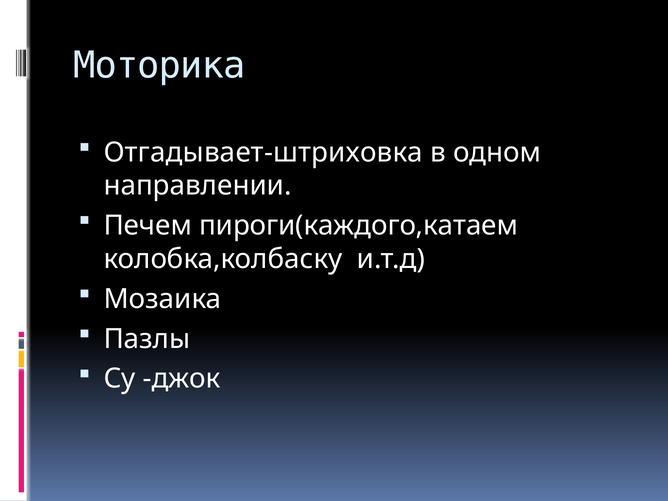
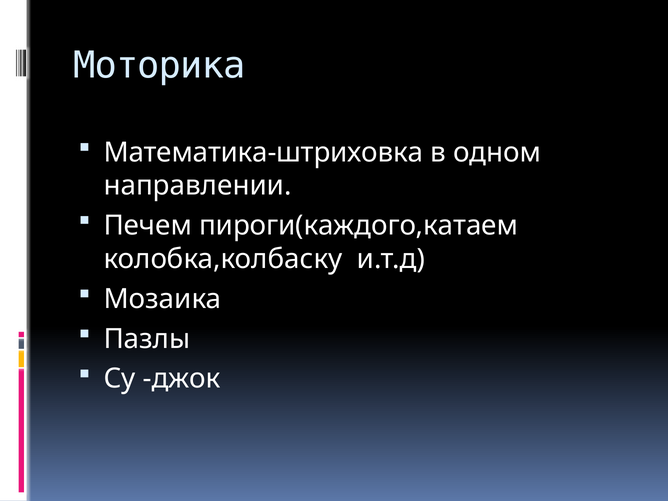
Отгадывает-штриховка: Отгадывает-штриховка -> Математика-штриховка (263, 152)
